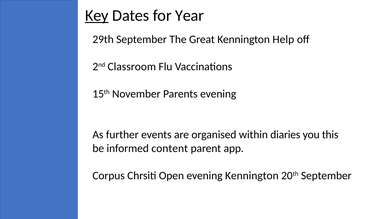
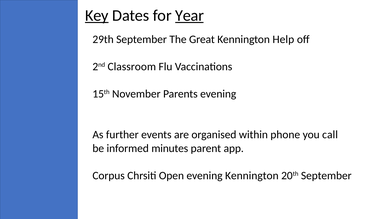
Year underline: none -> present (189, 15)
diaries: diaries -> phone (285, 135)
this: this -> call (330, 135)
content: content -> minutes (170, 148)
